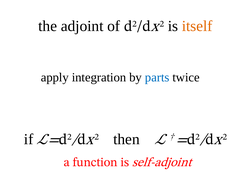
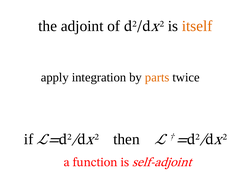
parts colour: blue -> orange (157, 77)
